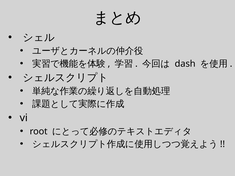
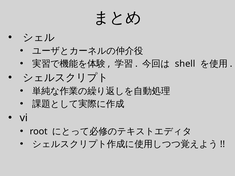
dash: dash -> shell (185, 64)
